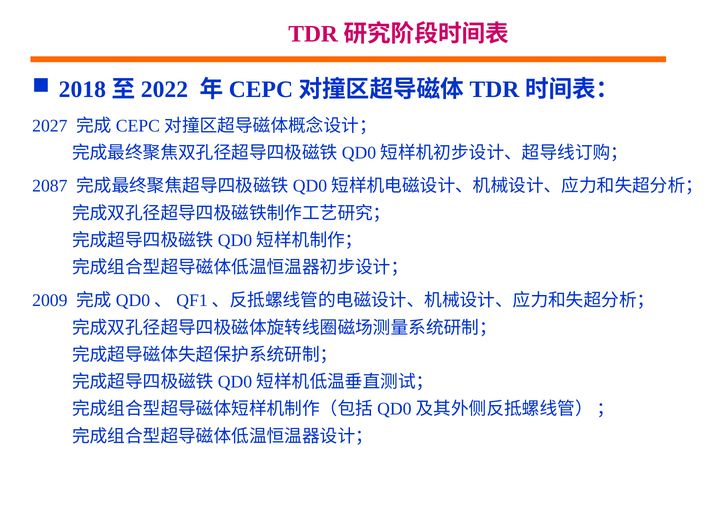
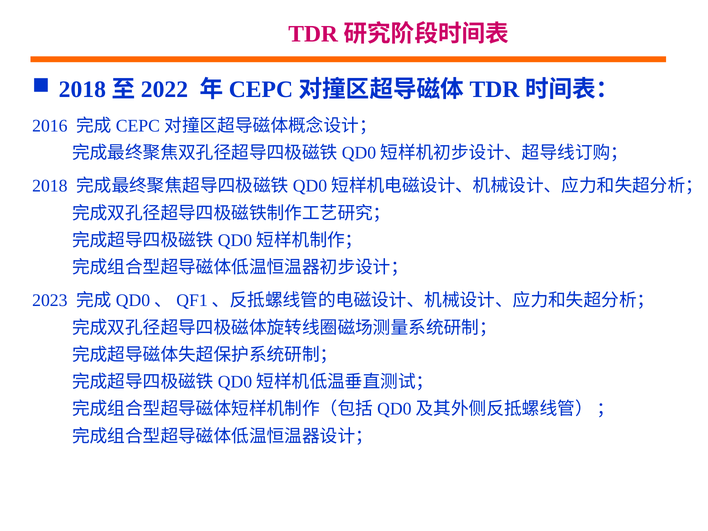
2027: 2027 -> 2016 (50, 126)
2087: 2087 -> 2018 (50, 186)
2009: 2009 -> 2023 (50, 301)
